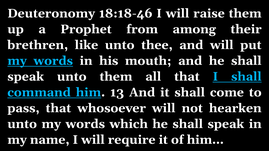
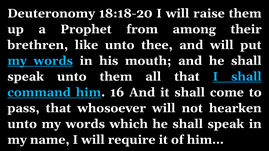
18:18-46: 18:18-46 -> 18:18-20 (126, 13)
13: 13 -> 16 (117, 93)
